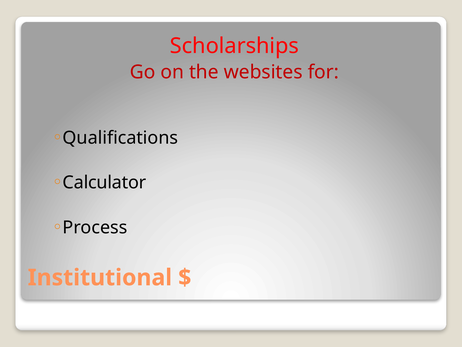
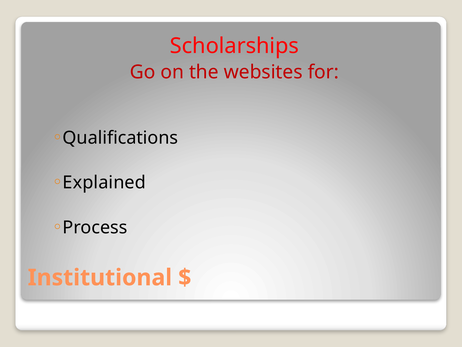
Calculator: Calculator -> Explained (104, 182)
